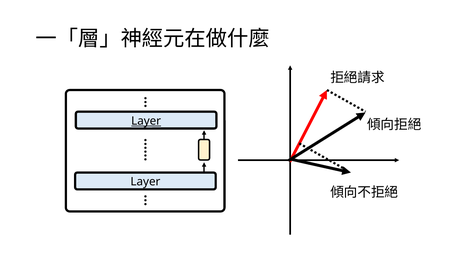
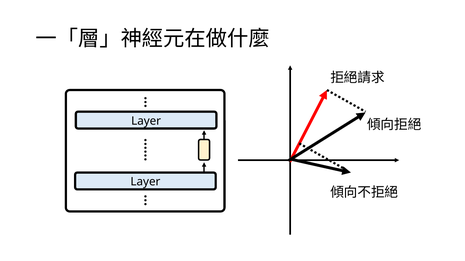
Layer underline: present -> none (146, 121)
